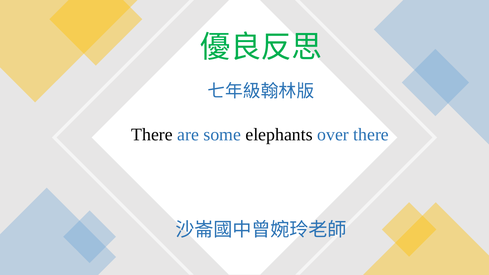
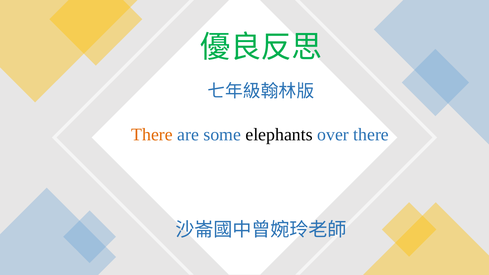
There colour: black -> orange (152, 135)
